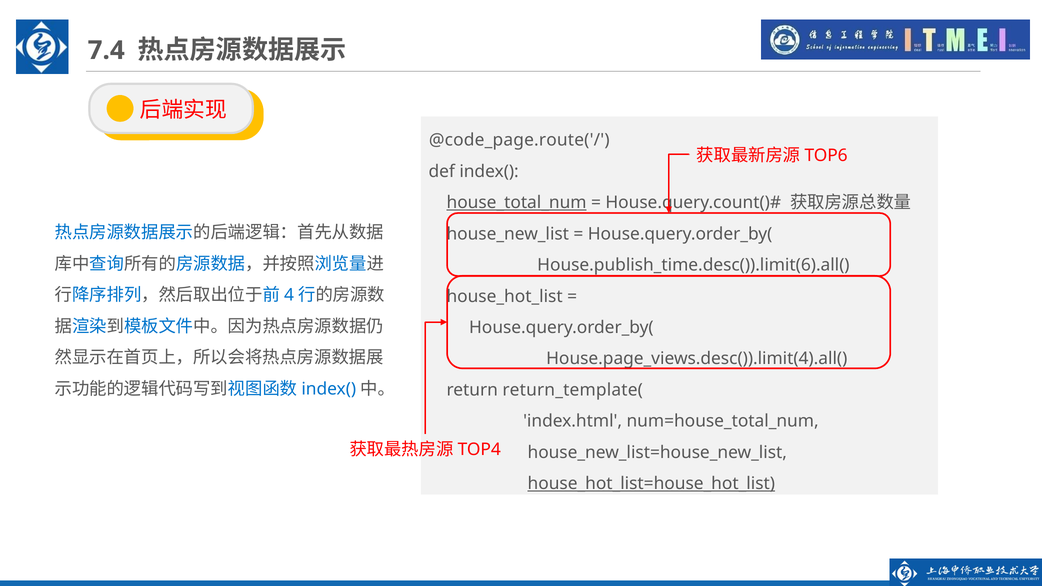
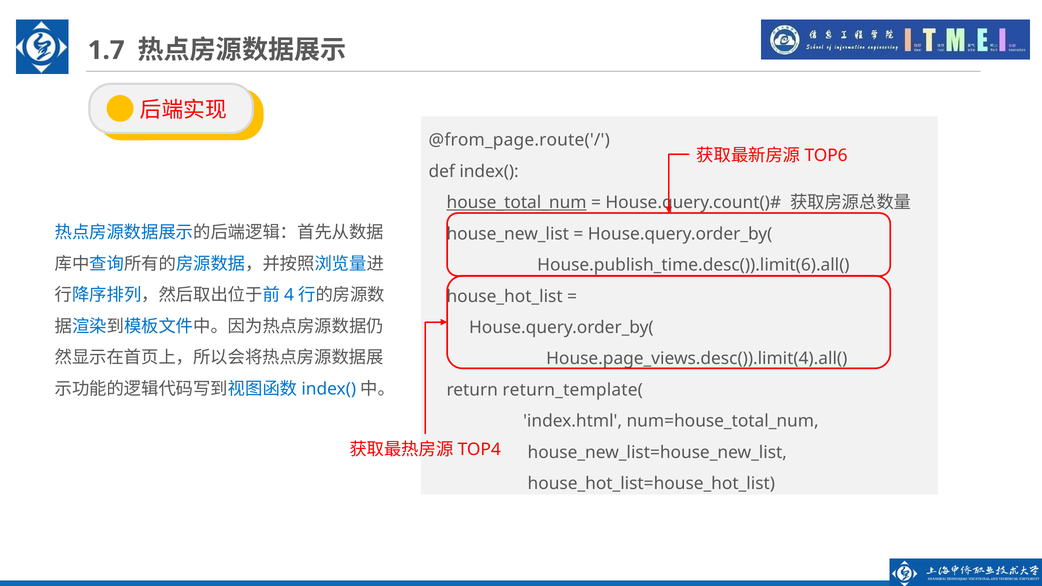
7.4: 7.4 -> 1.7 (106, 50)
@code_page.route('/: @code_page.route('/ -> @from_page.route('/ (519, 140)
house_hot_list=house_hot_list underline: present -> none (651, 484)
